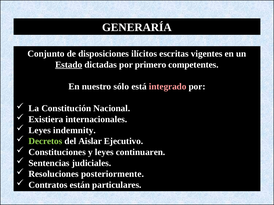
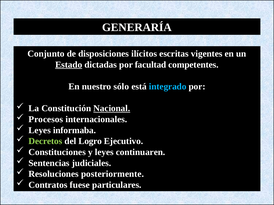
primero: primero -> facultad (150, 65)
integrado colour: pink -> light blue (168, 87)
Nacional underline: none -> present (112, 109)
Existiera: Existiera -> Procesos (46, 120)
indemnity: indemnity -> informaba (75, 131)
Aislar: Aislar -> Logro (90, 142)
están: están -> fuese (80, 185)
